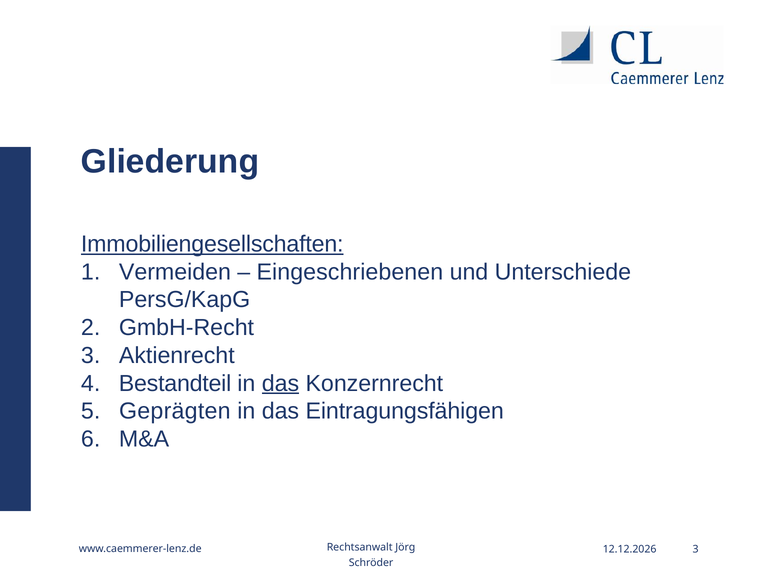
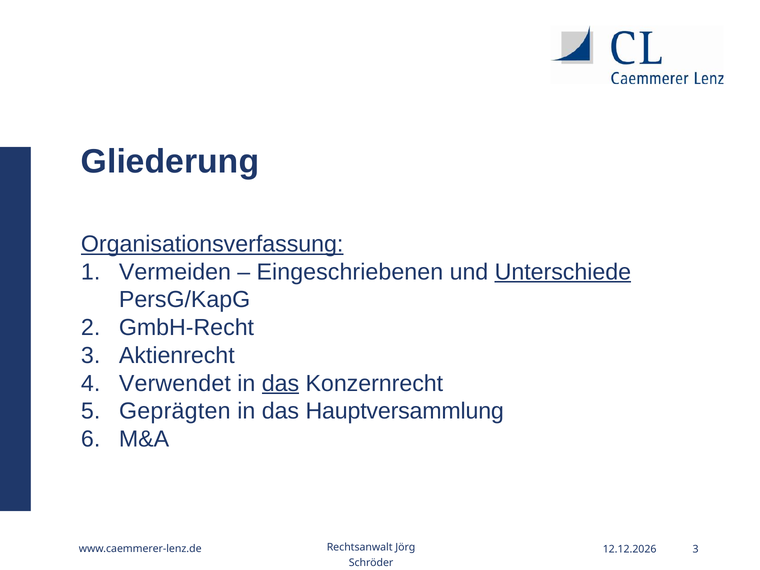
Immobiliengesellschaften: Immobiliengesellschaften -> Organisationsverfassung (212, 244)
Unterschiede underline: none -> present (563, 272)
Bestandteil: Bestandteil -> Verwendet (175, 383)
Eintragungsfähigen: Eintragungsfähigen -> Hauptversammlung (405, 411)
